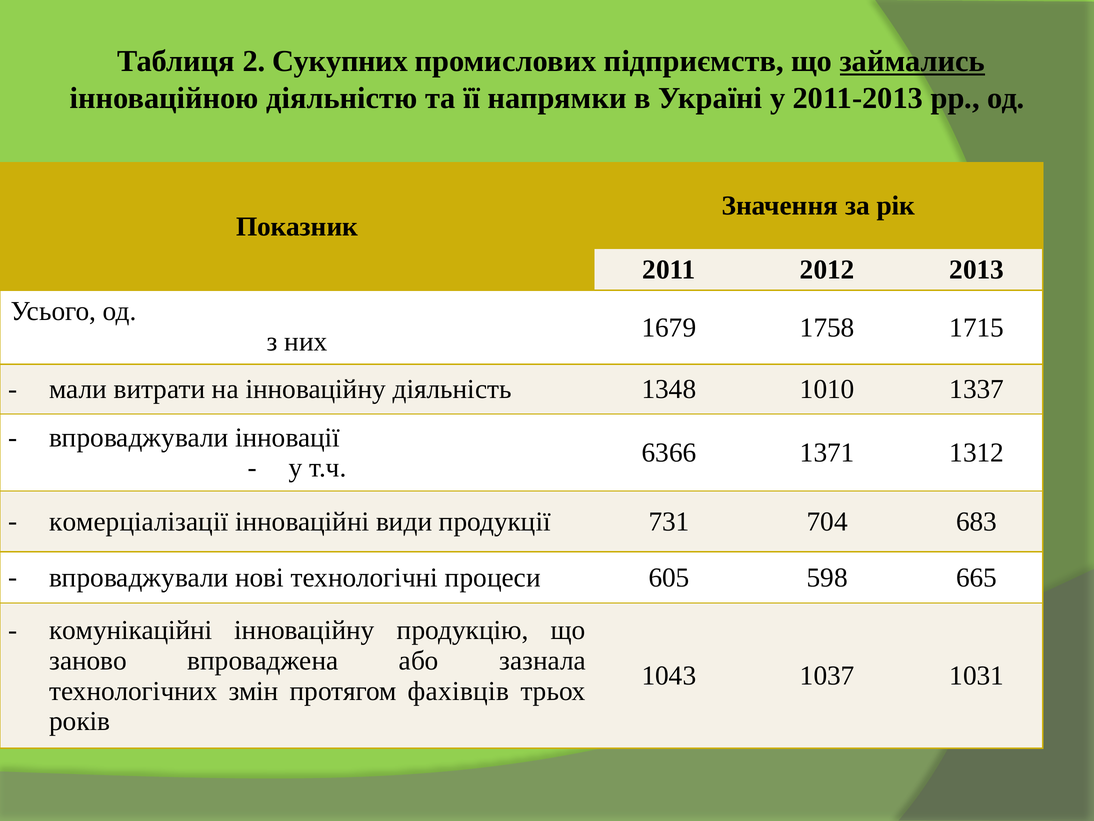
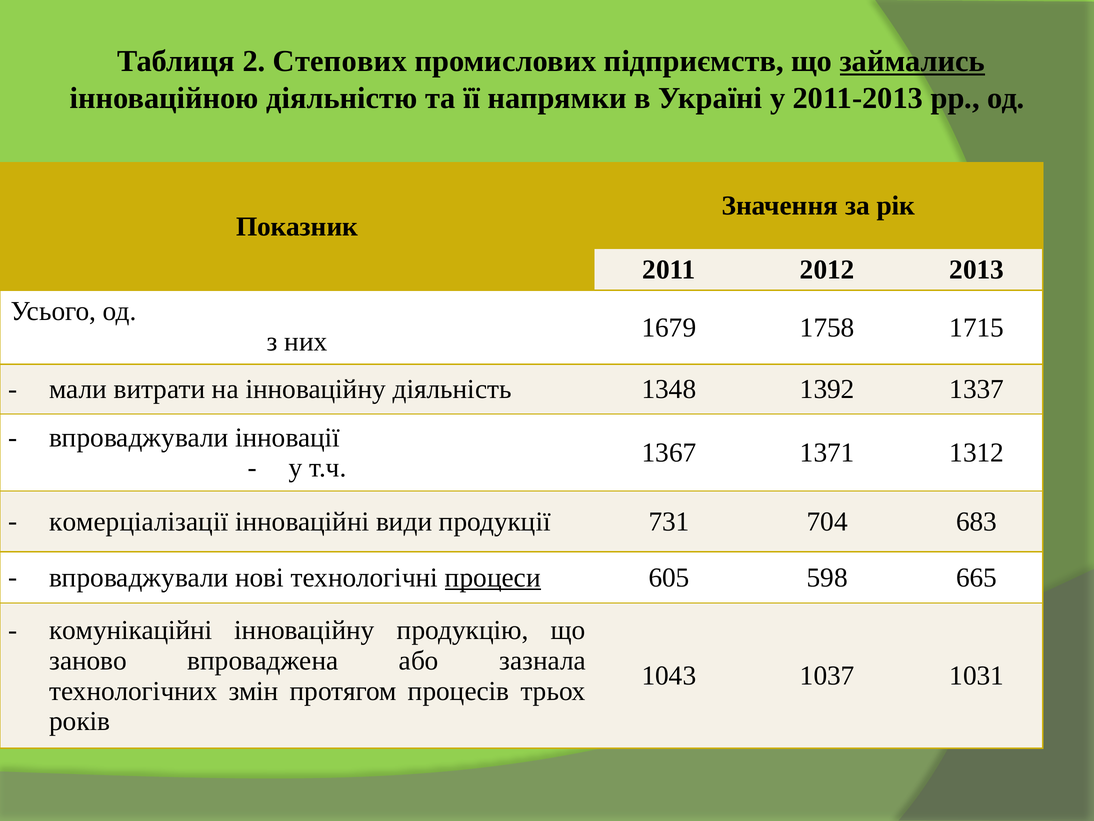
Сукупних: Сукупних -> Степових (340, 61)
1010: 1010 -> 1392 (827, 389)
6366: 6366 -> 1367 (669, 452)
процеси underline: none -> present (493, 577)
фахівців: фахівців -> процесів (459, 691)
